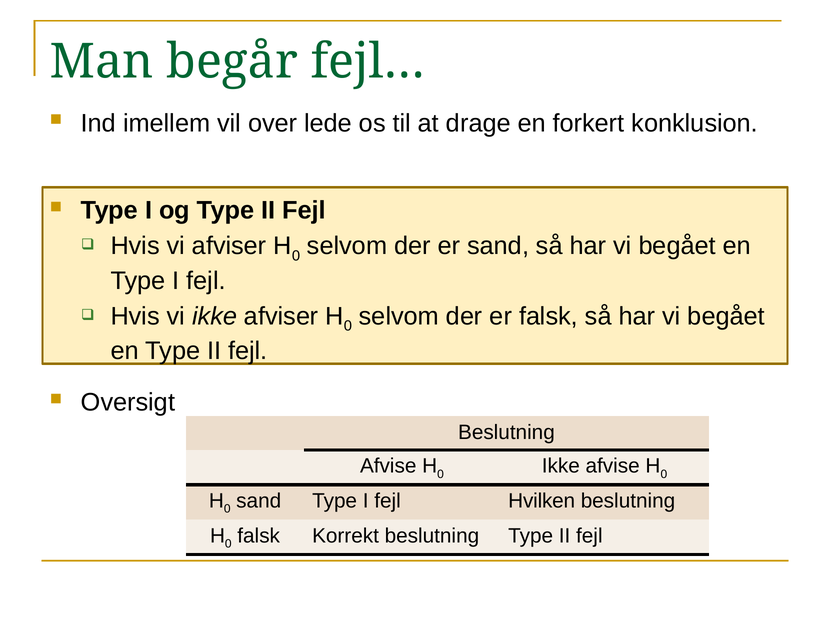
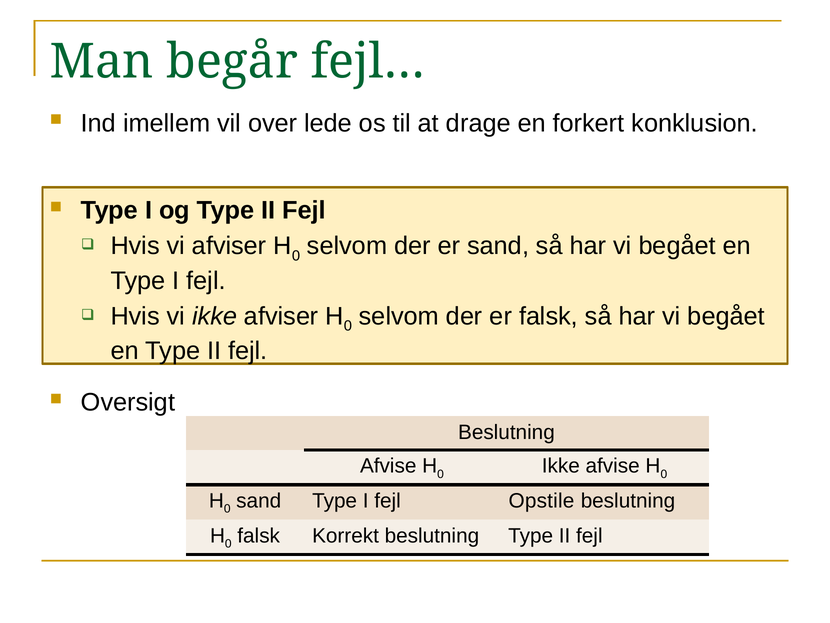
Hvilken: Hvilken -> Opstile (541, 500)
